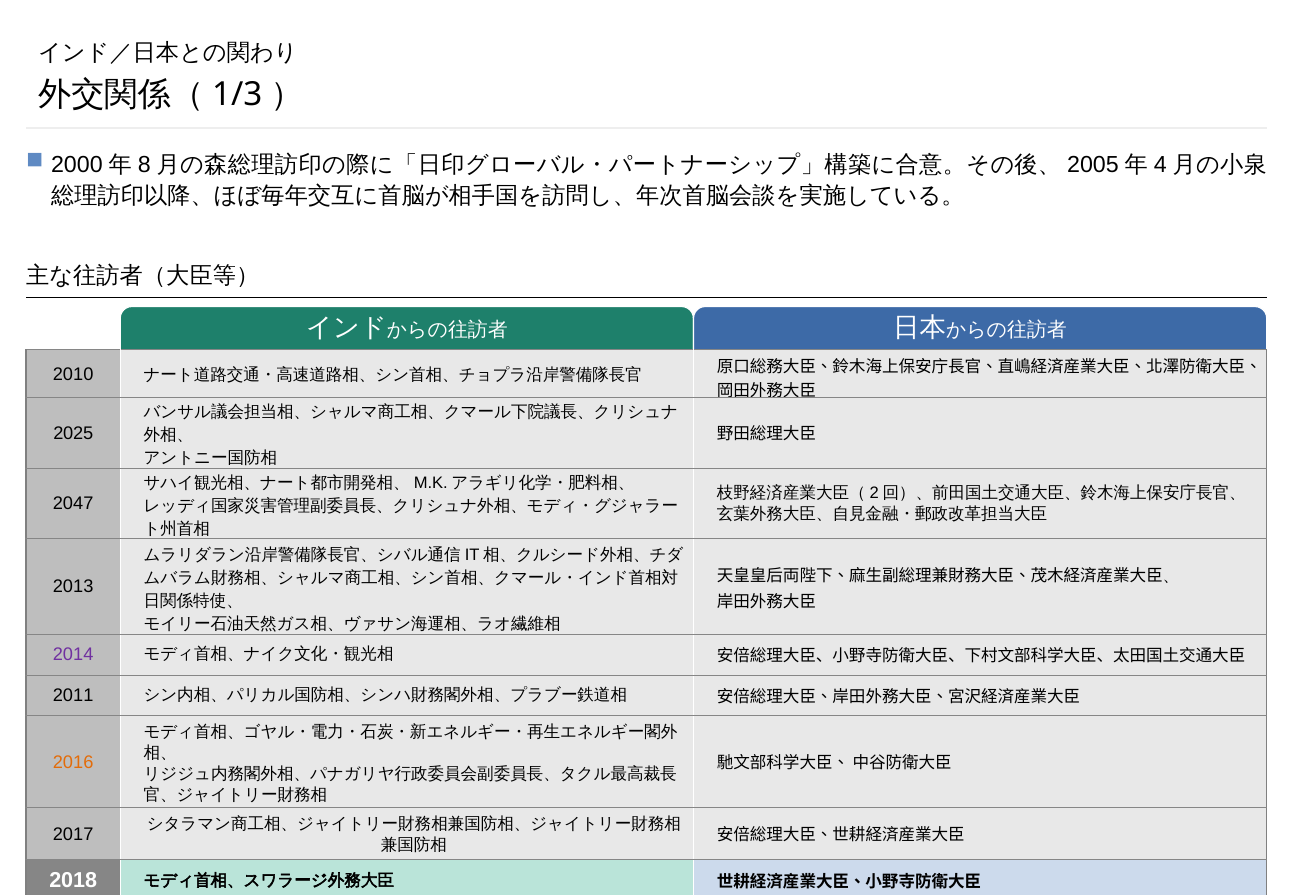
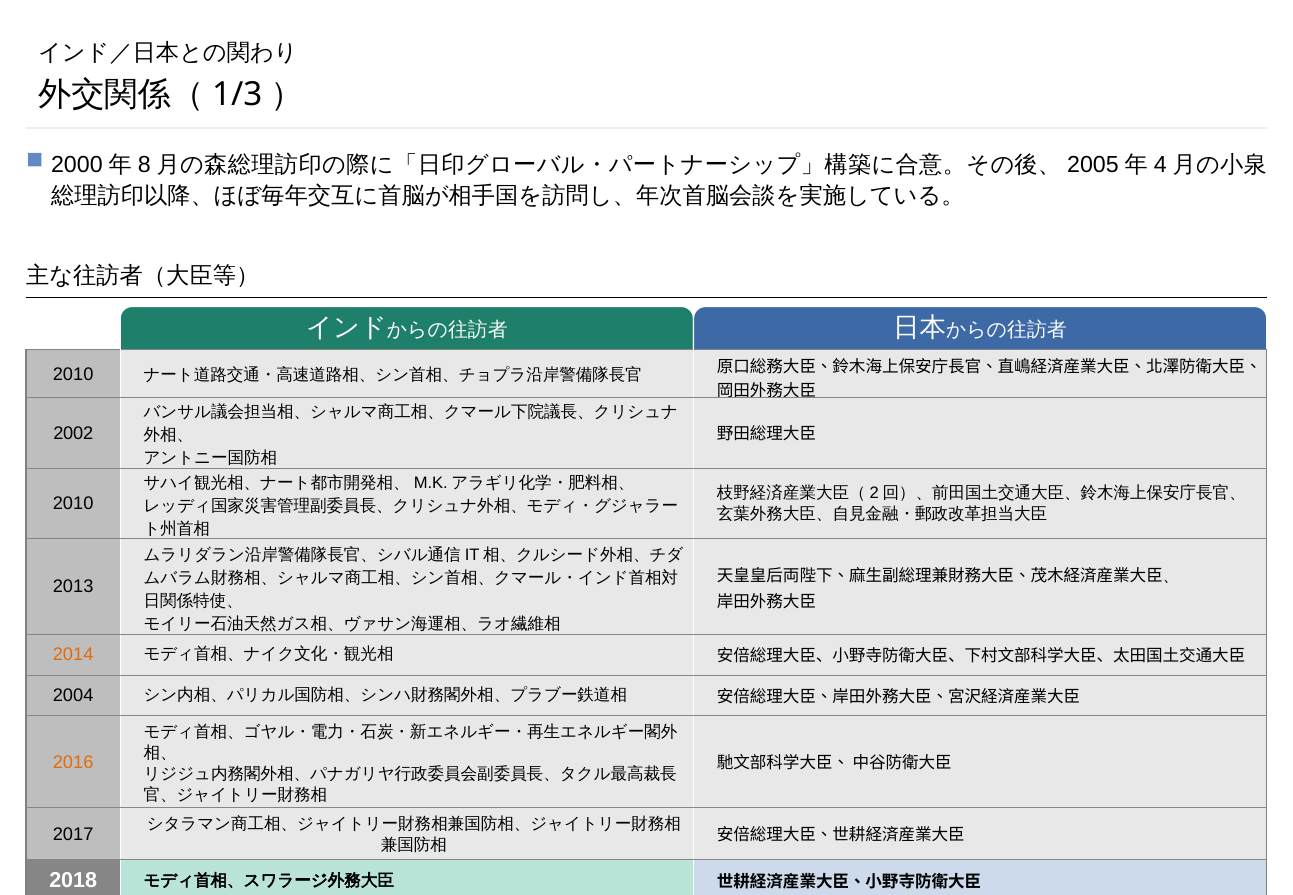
2025: 2025 -> 2002 (73, 433)
2047: 2047 -> 2010 (73, 503)
2014 colour: purple -> orange (73, 655)
2011: 2011 -> 2004 (73, 696)
